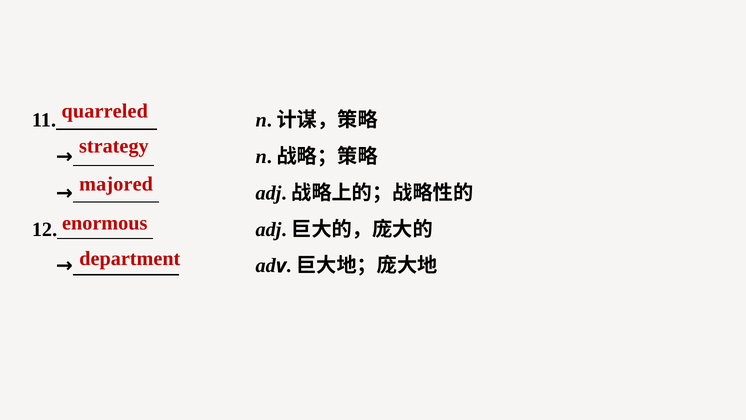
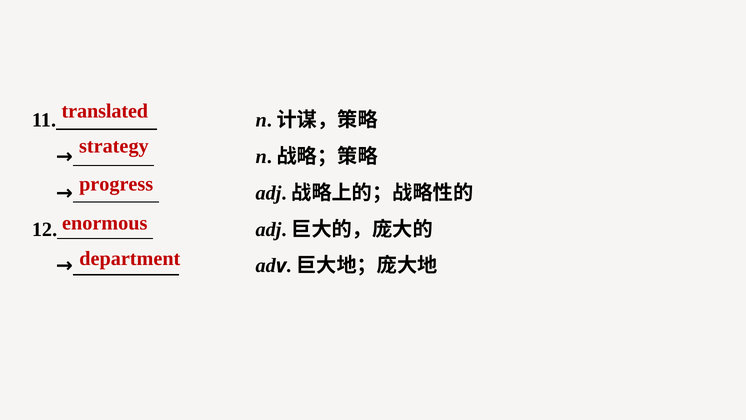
quarreled: quarreled -> translated (105, 111)
majored: majored -> progress (116, 184)
